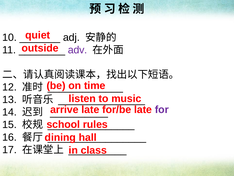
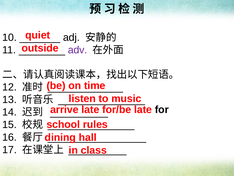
for colour: purple -> black (162, 109)
